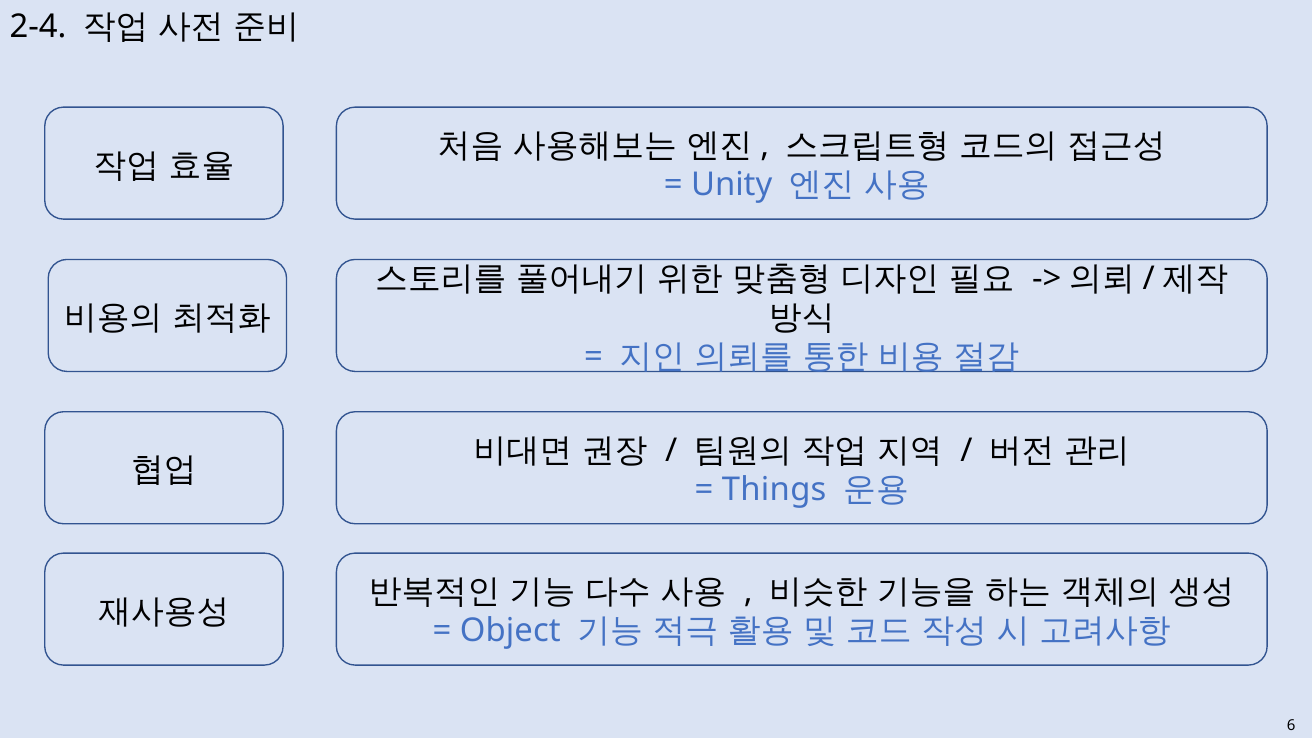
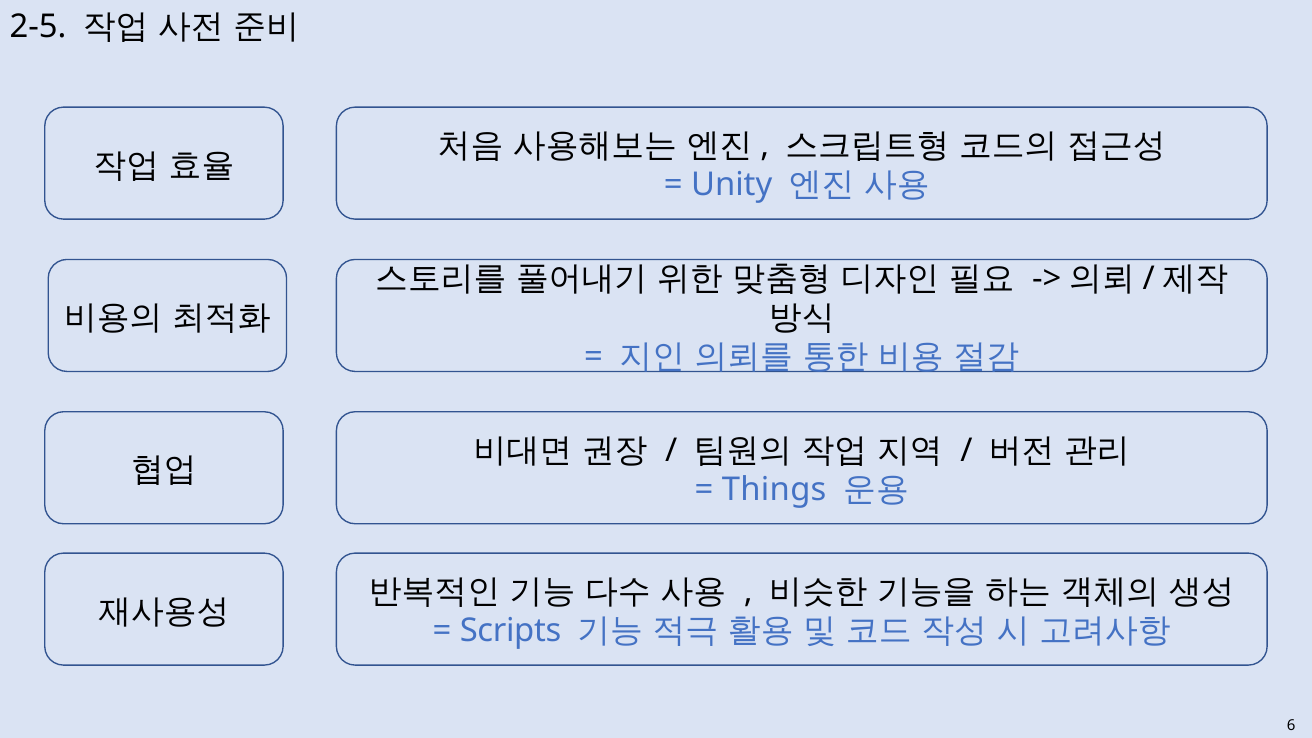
2-4: 2-4 -> 2-5 (38, 27)
Object: Object -> Scripts (511, 631)
